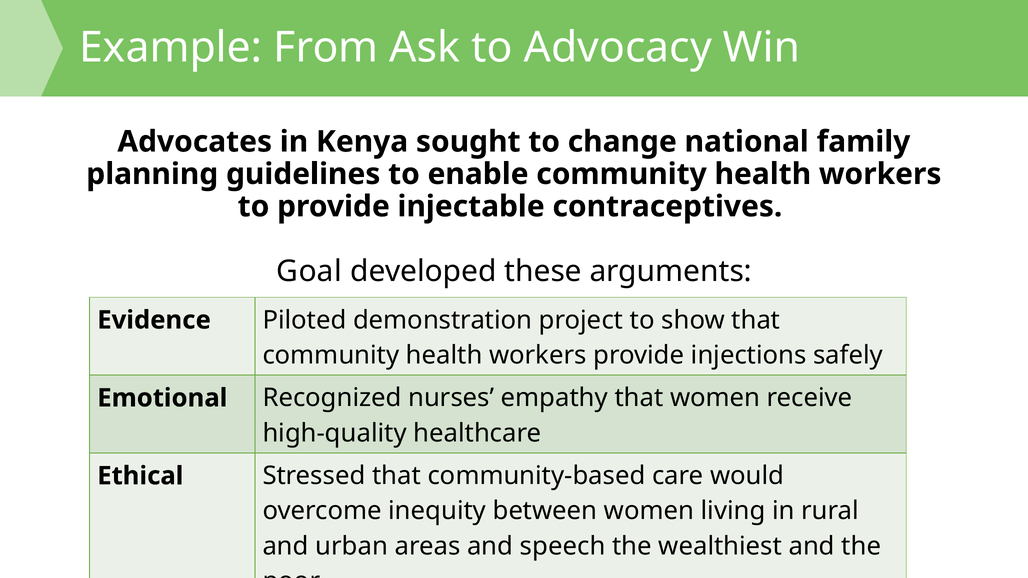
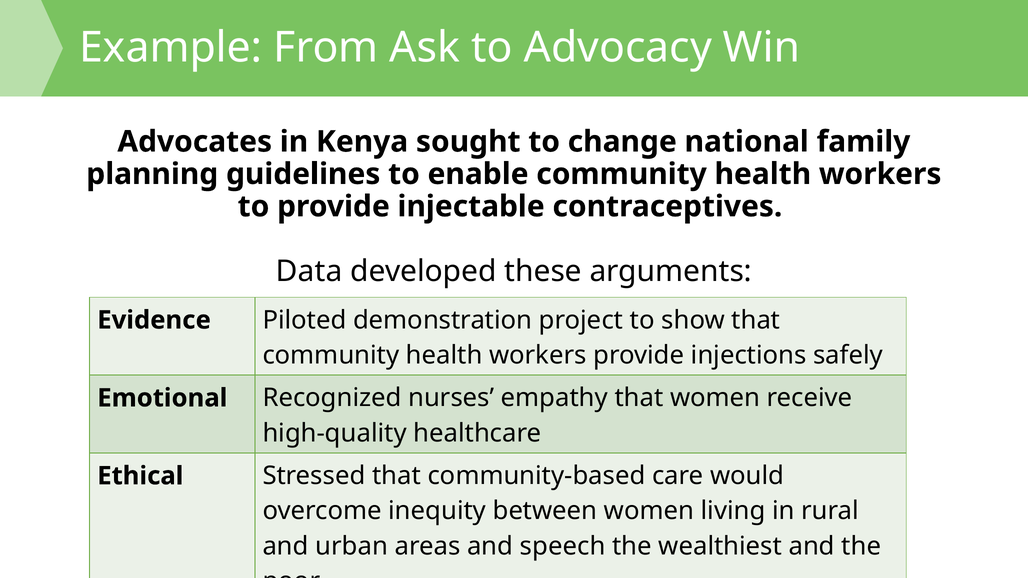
Goal: Goal -> Data (309, 271)
